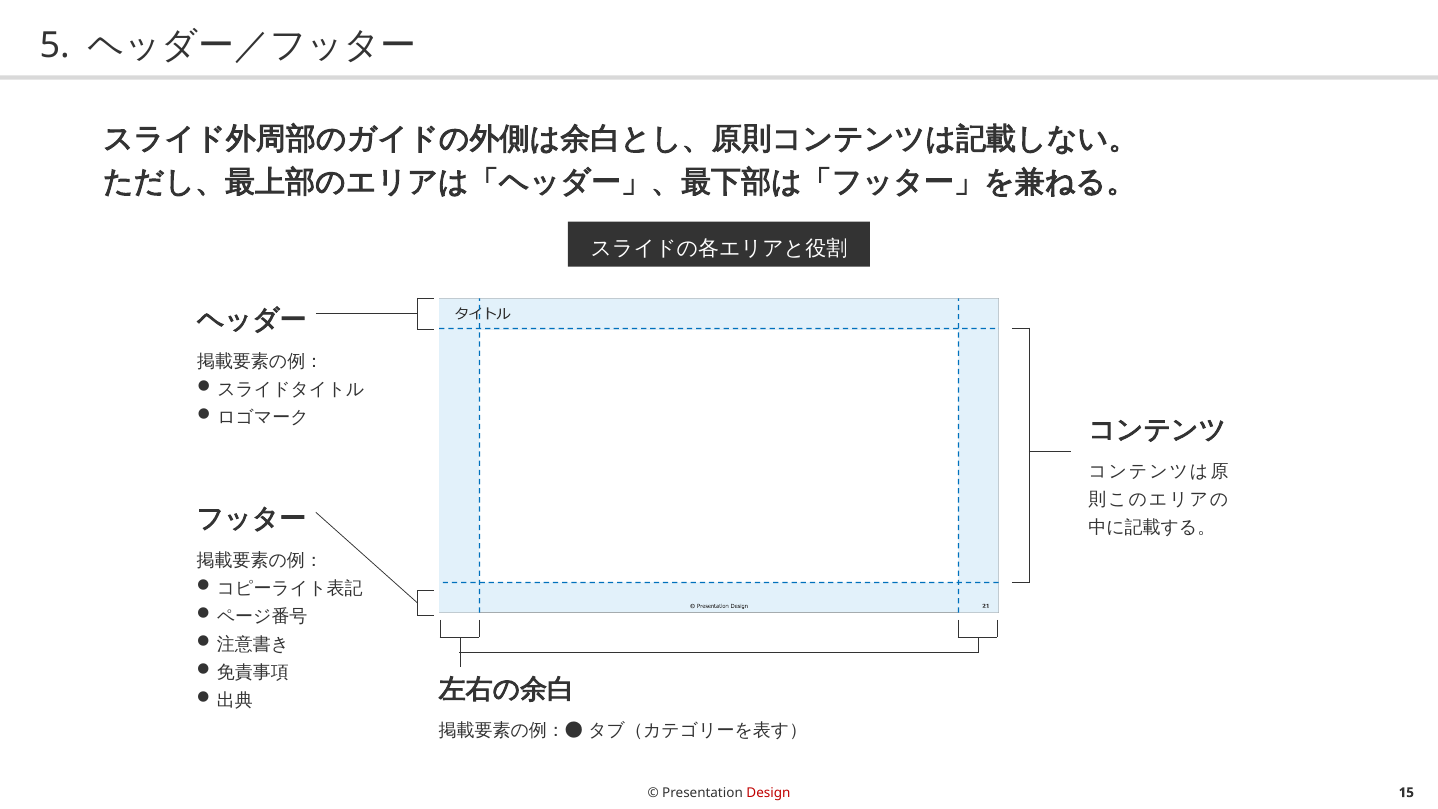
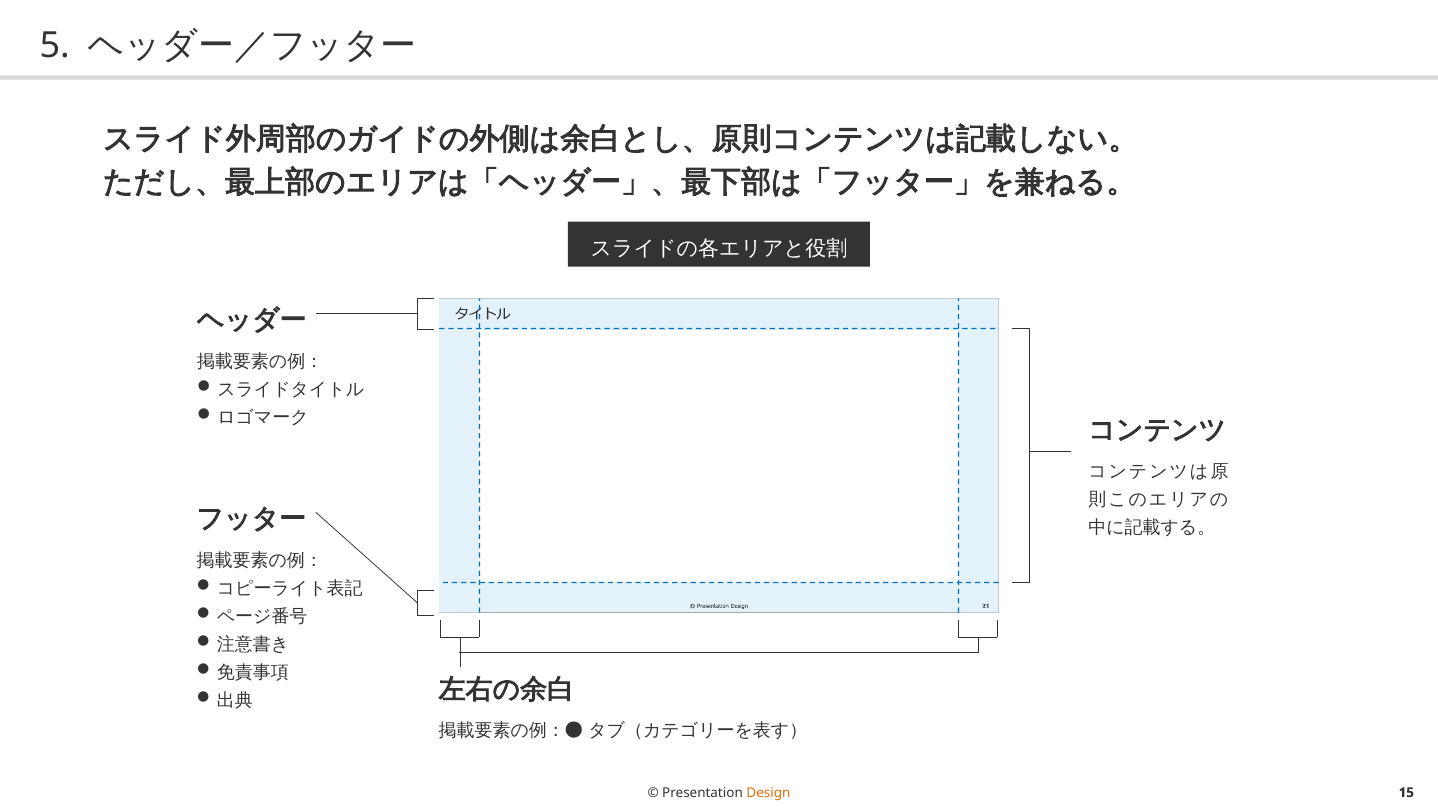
Design colour: red -> orange (768, 793)
